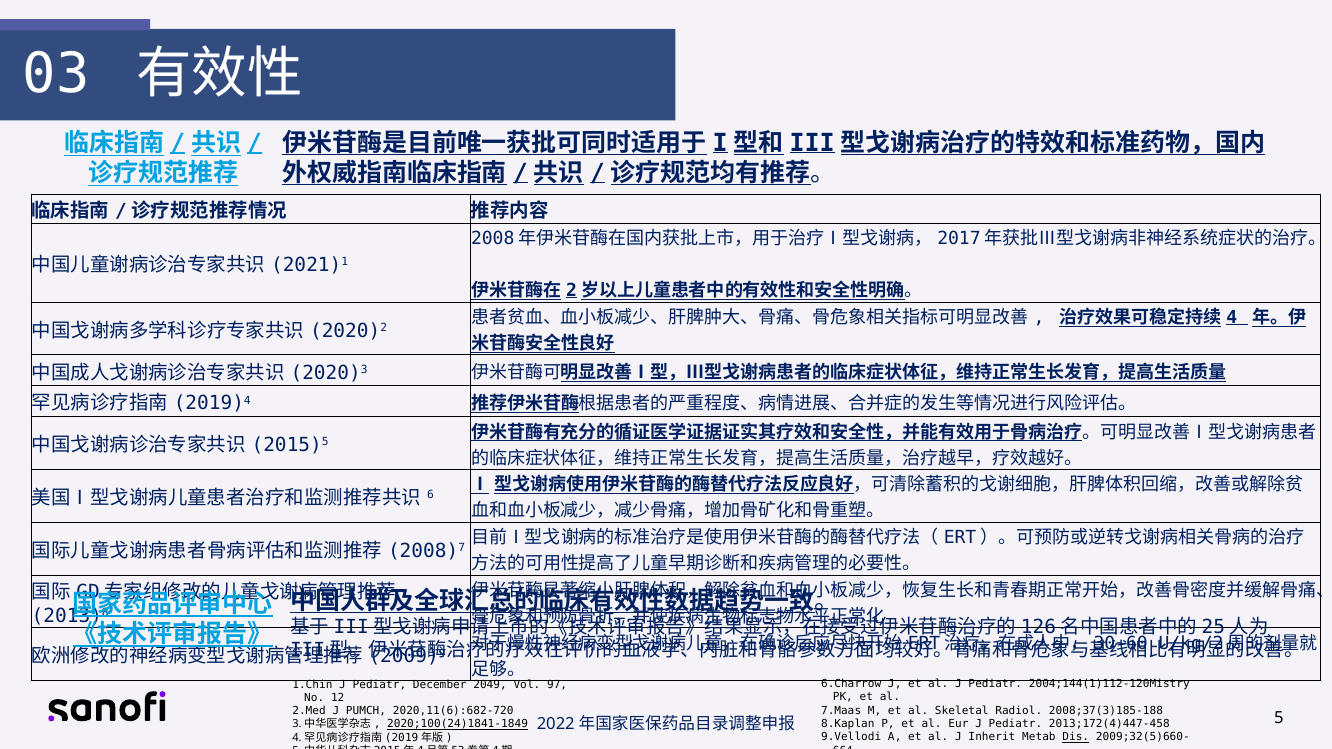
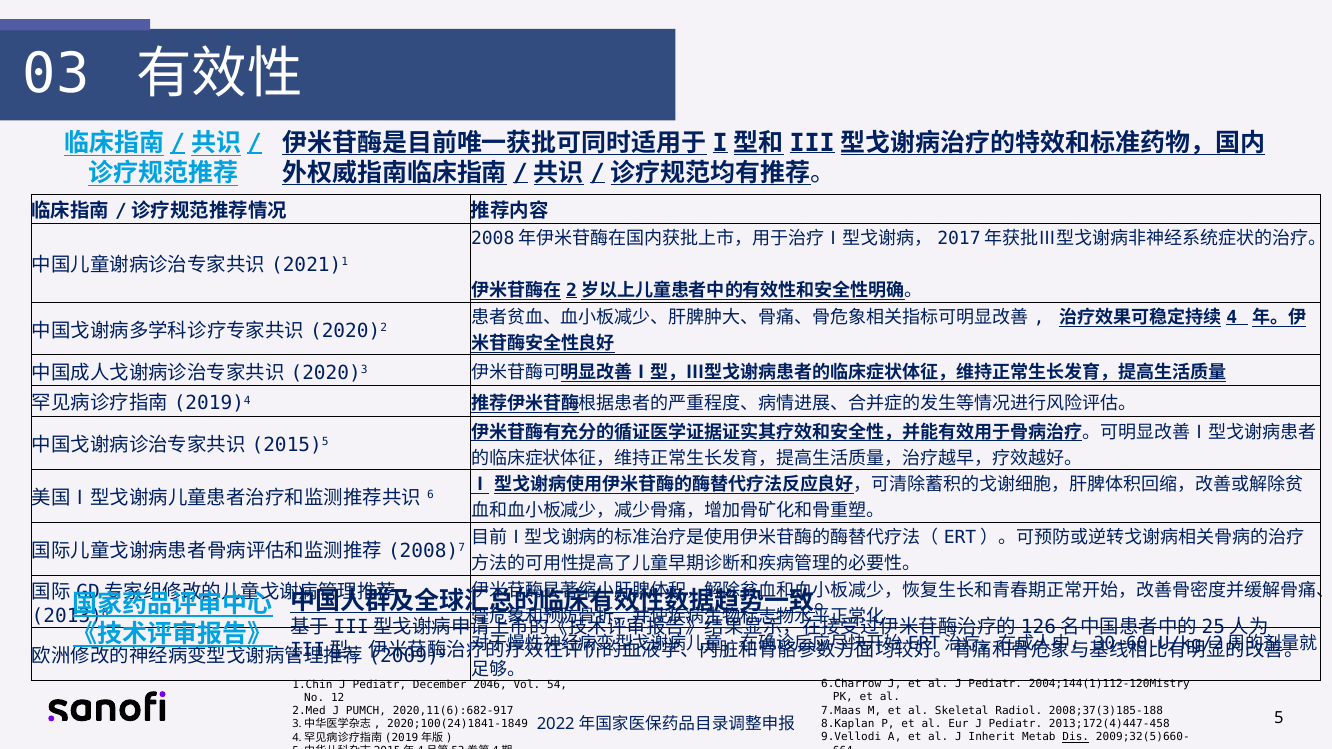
2049: 2049 -> 2046 (490, 685)
97: 97 -> 54 (557, 685)
2020,11(6):682-720: 2020,11(6):682-720 -> 2020,11(6):682-917 (453, 711)
2020;100(24)1841-1849 underline: present -> none (458, 724)
